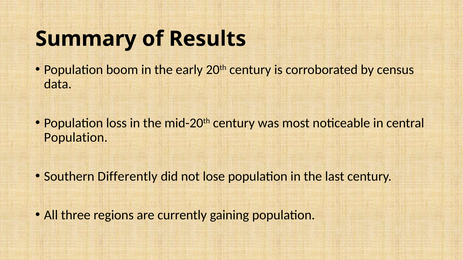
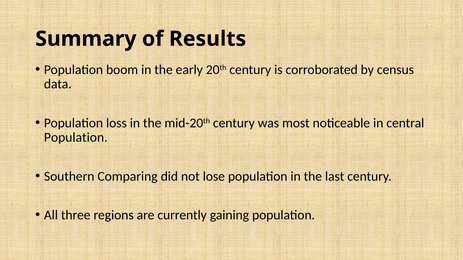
Differently: Differently -> Comparing (128, 177)
